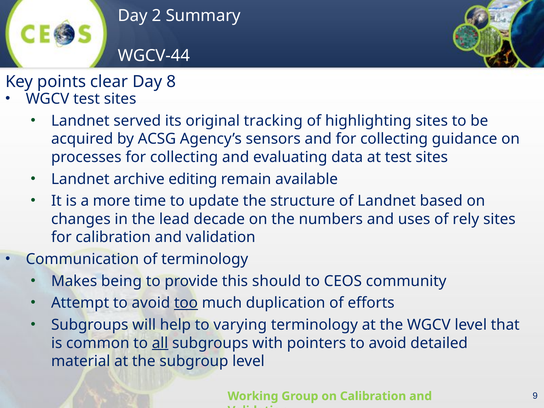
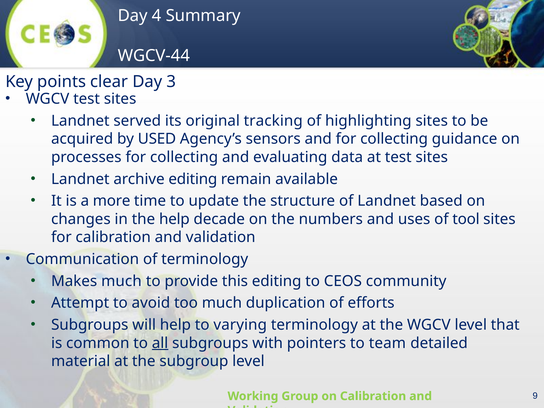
2: 2 -> 4 (157, 16)
8: 8 -> 3 (171, 82)
ACSG: ACSG -> USED (157, 139)
the lead: lead -> help (174, 219)
rely: rely -> tool (466, 219)
Makes being: being -> much (121, 281)
this should: should -> editing (277, 281)
too underline: present -> none (186, 303)
pointers to avoid: avoid -> team (387, 343)
